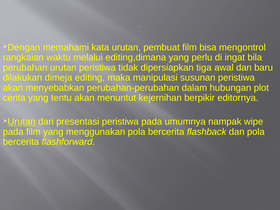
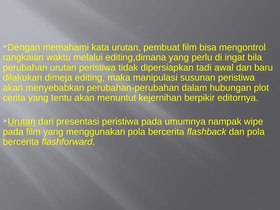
tiga: tiga -> tadi (204, 68)
